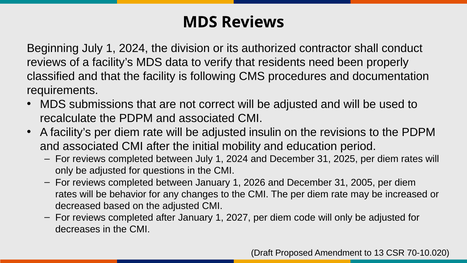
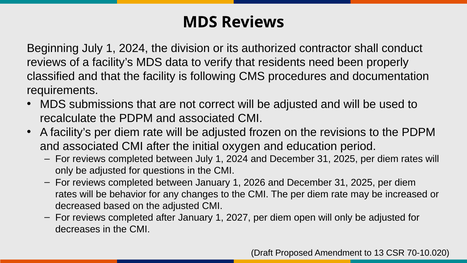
insulin: insulin -> frozen (265, 132)
mobility: mobility -> oxygen (241, 146)
2005: 2005 -> 2025 (363, 182)
code: code -> open (305, 217)
